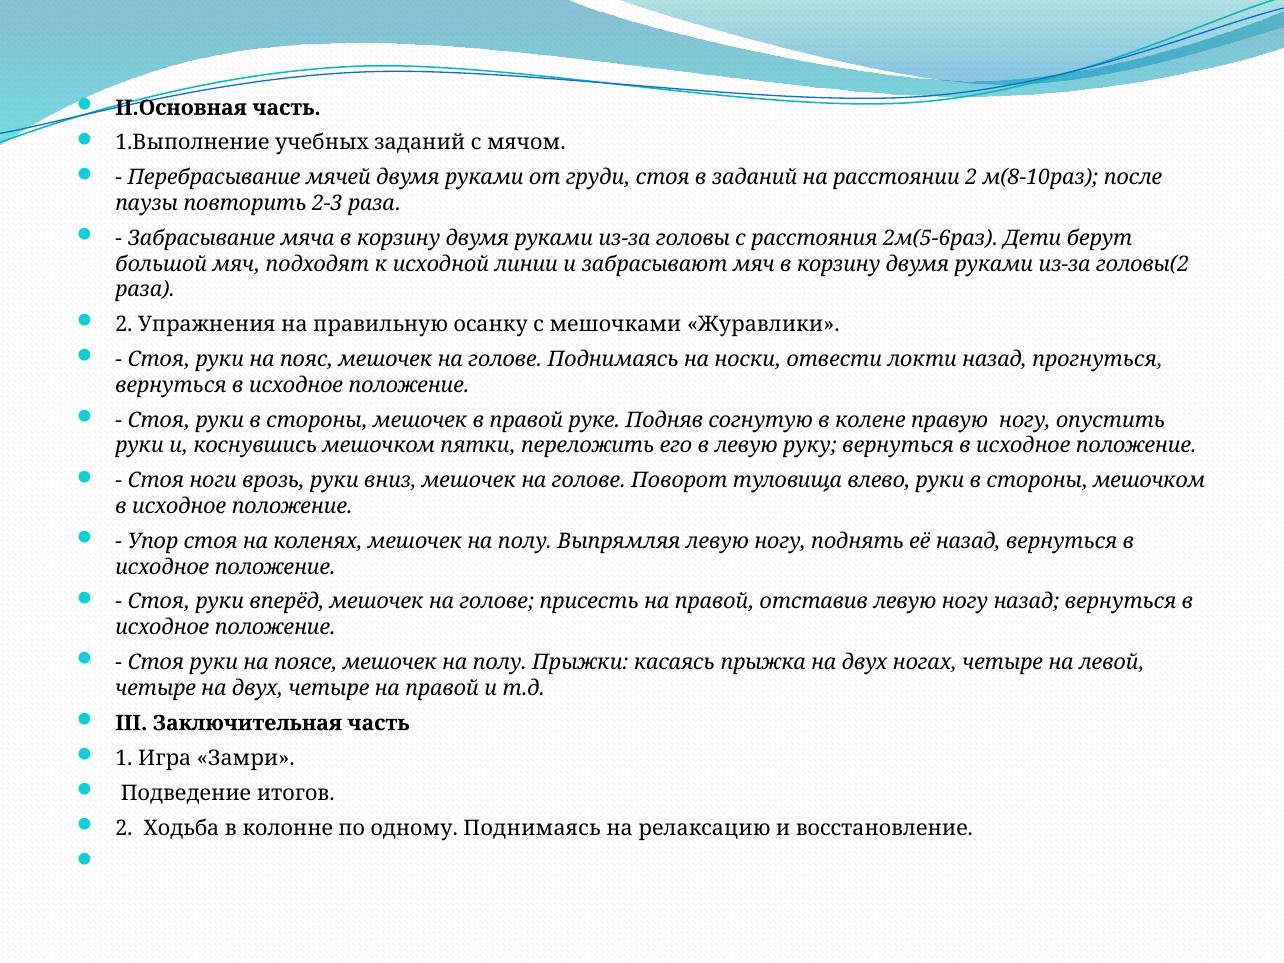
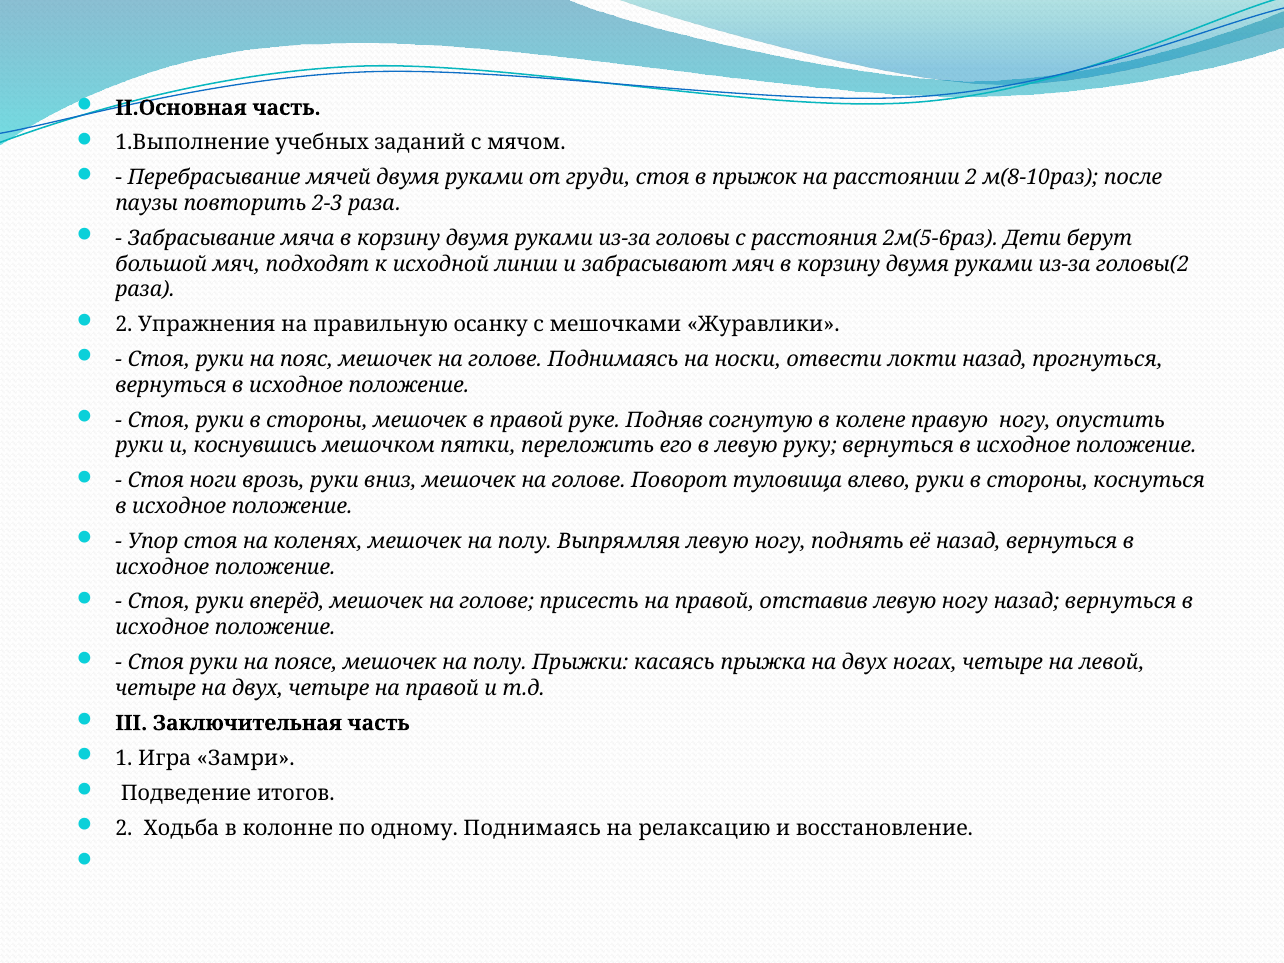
в заданий: заданий -> прыжок (755, 178)
стороны мешочком: мешочком -> коснуться (1149, 481)
